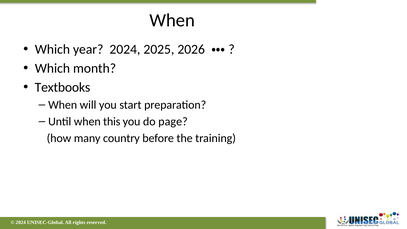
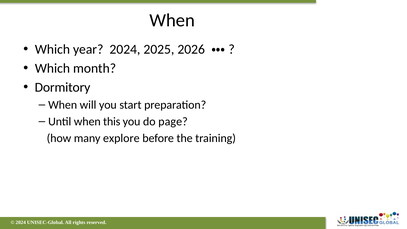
Textbooks: Textbooks -> Dormitory (63, 87)
country: country -> explore (121, 138)
